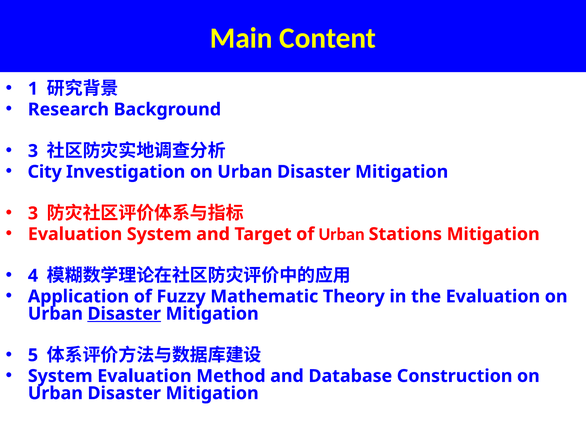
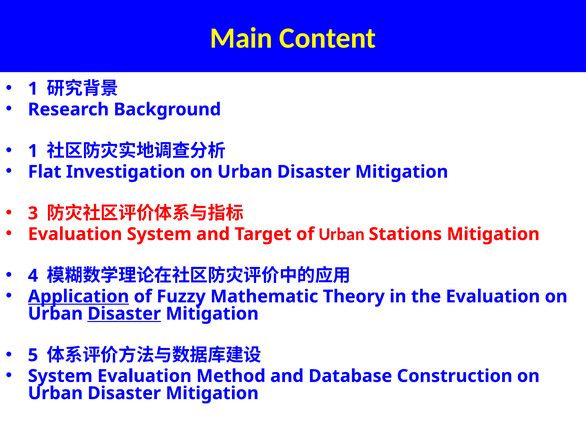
3: 3 -> 1 (33, 151)
City: City -> Flat (45, 172)
Application underline: none -> present (78, 296)
